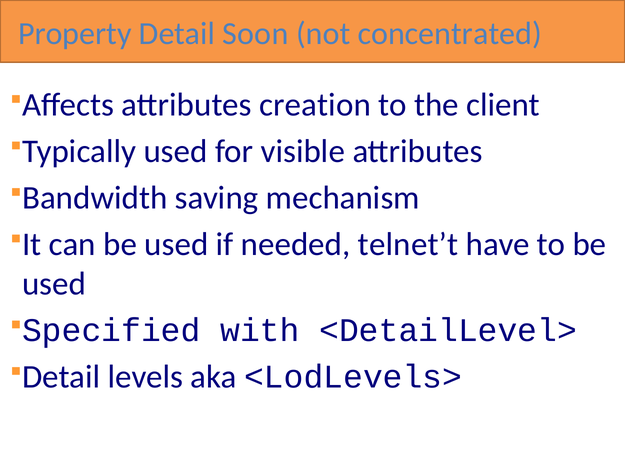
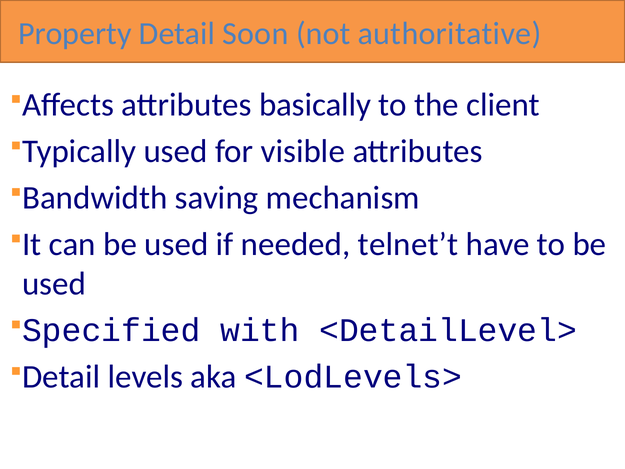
concentrated: concentrated -> authoritative (449, 34)
creation: creation -> basically (315, 105)
